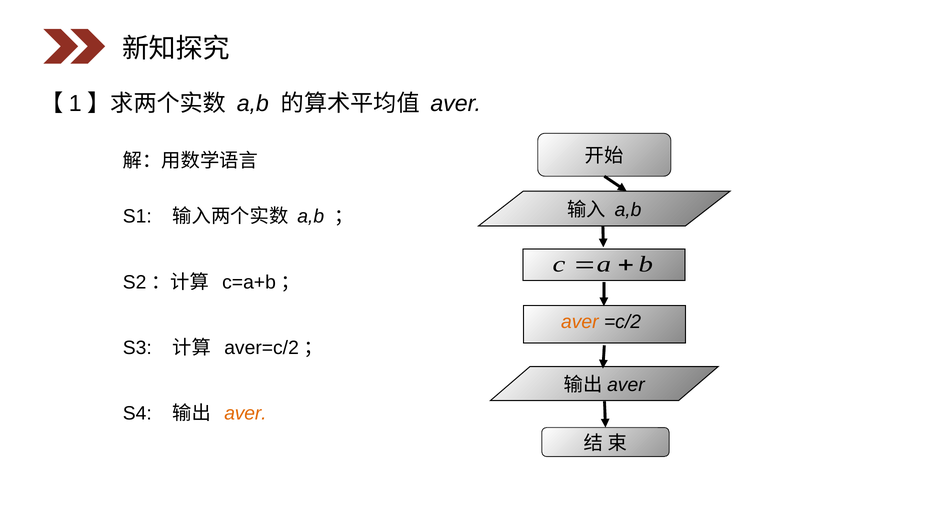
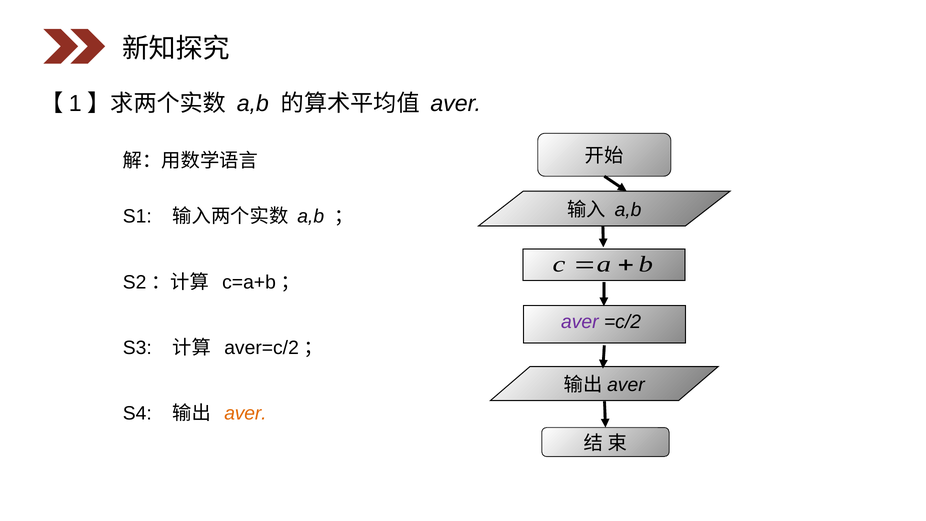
aver colour: orange -> purple (580, 322)
